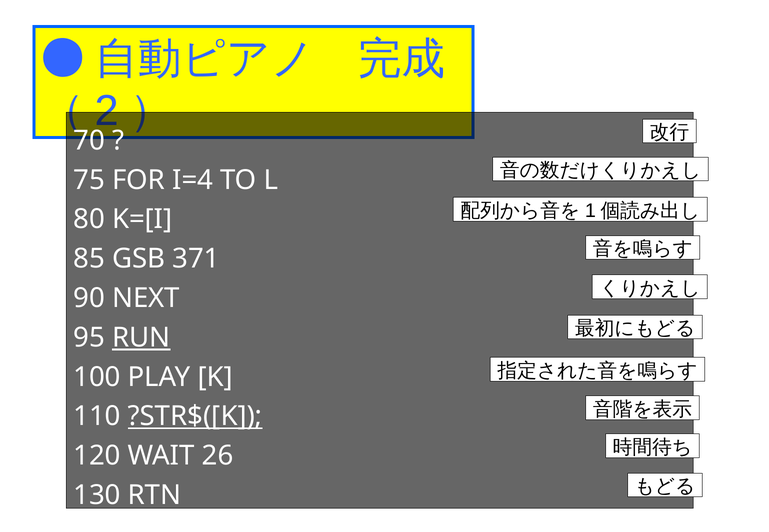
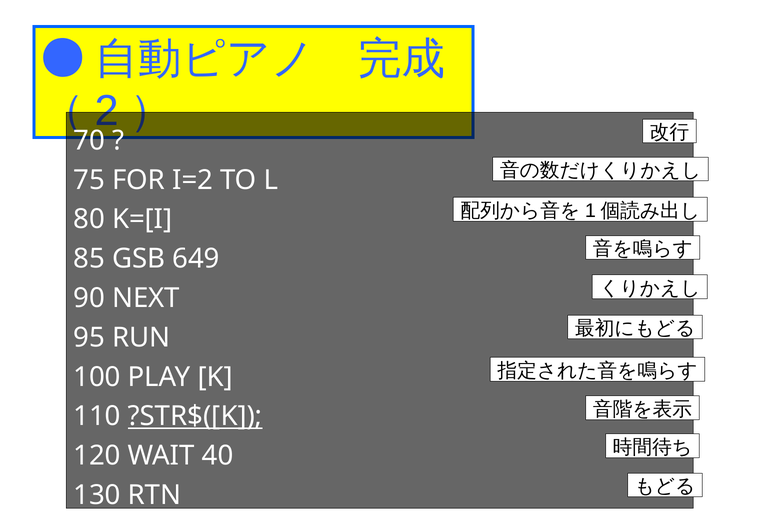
I=4: I=4 -> I=2 (193, 180)
371: 371 -> 649 (196, 259)
RUN underline: present -> none (141, 338)
26: 26 -> 40 (218, 456)
